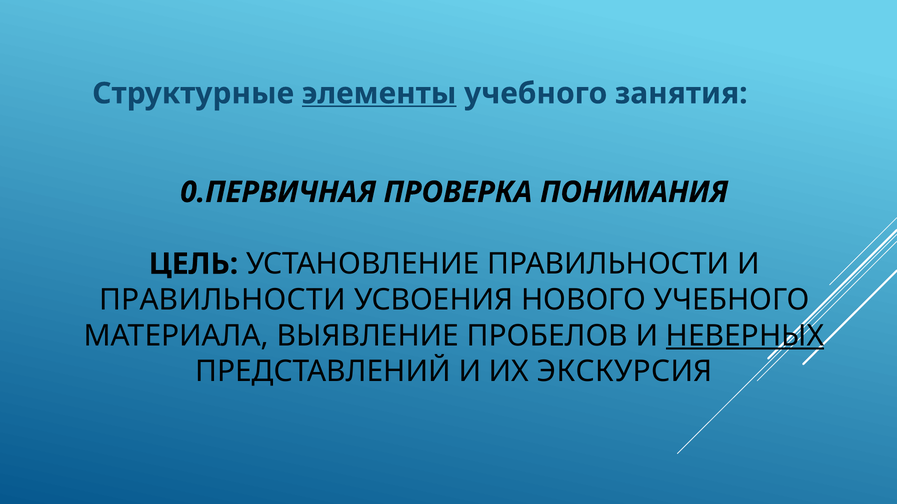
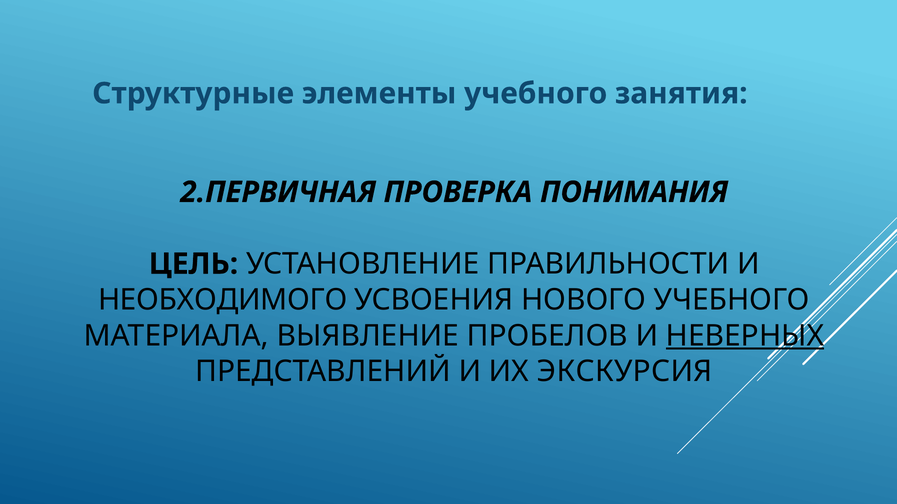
элементы underline: present -> none (379, 94)
0.ПЕРВИЧНАЯ: 0.ПЕРВИЧНАЯ -> 2.ПЕРВИЧНАЯ (278, 192)
ПРАВИЛЬНОСТИ: ПРАВИЛЬНОСТИ -> НЕОБХОДИМОГО (223, 300)
